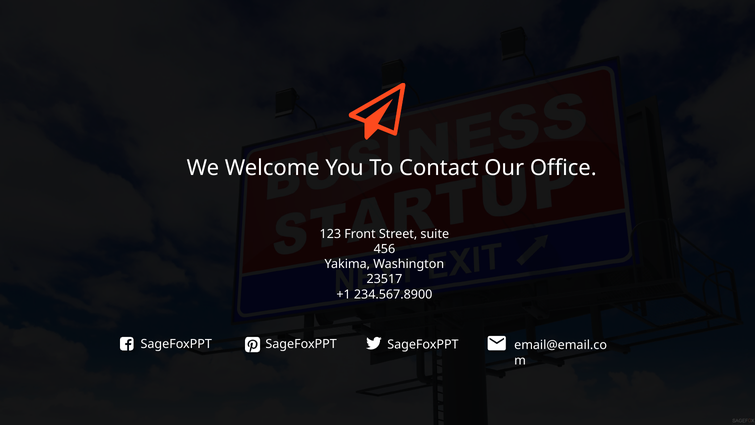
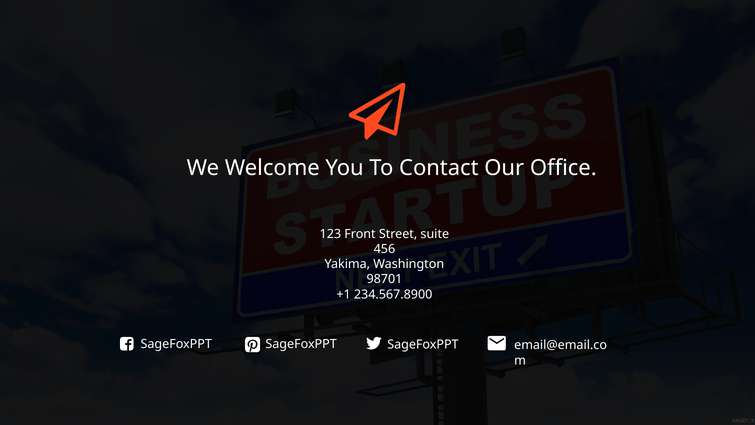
23517: 23517 -> 98701 (384, 279)
